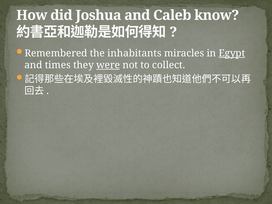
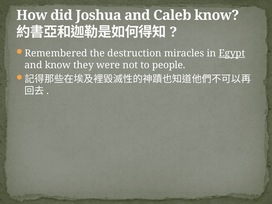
inhabitants: inhabitants -> destruction (134, 53)
and times: times -> know (58, 65)
were underline: present -> none (108, 65)
collect: collect -> people (169, 65)
